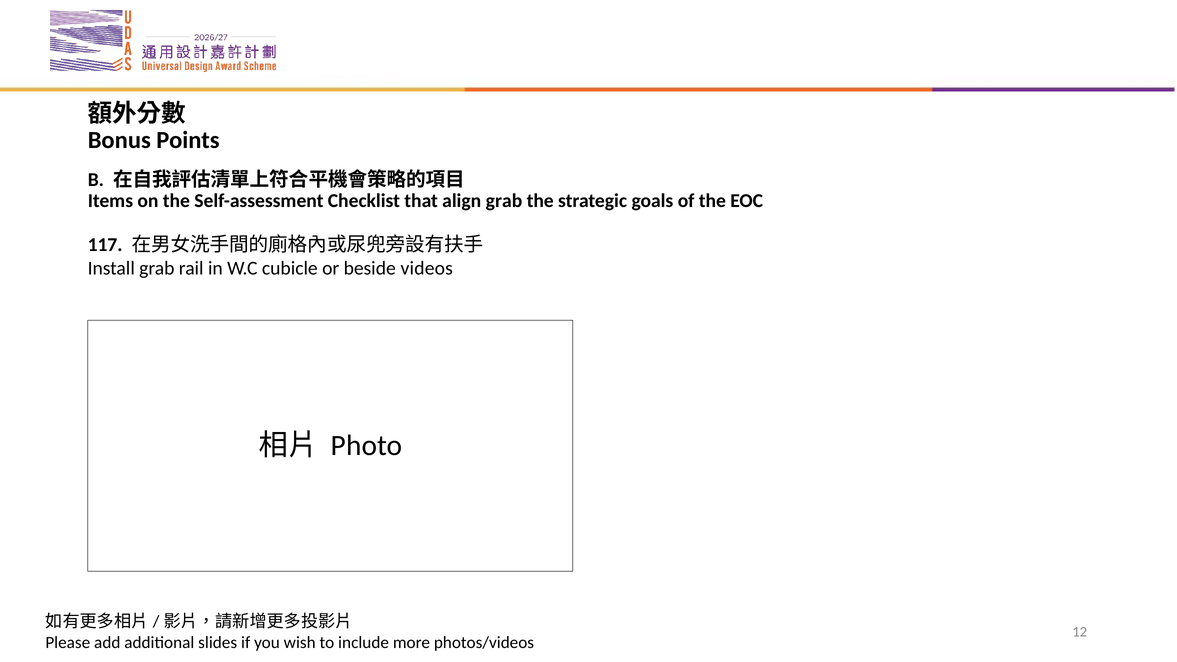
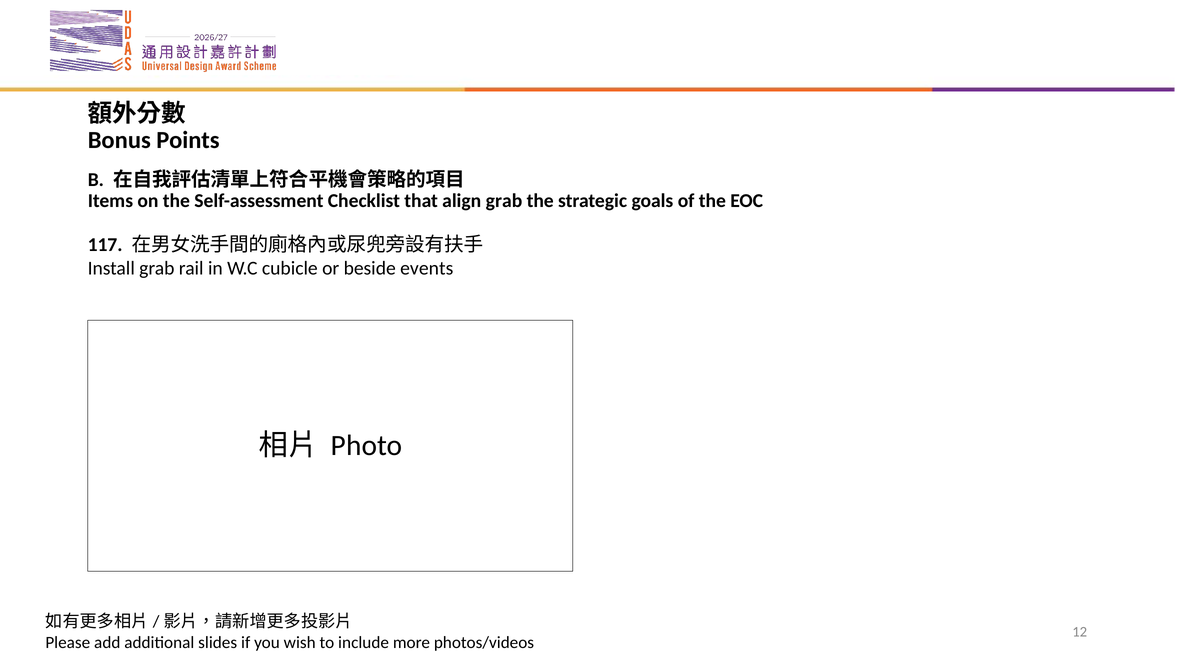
videos: videos -> events (427, 268)
